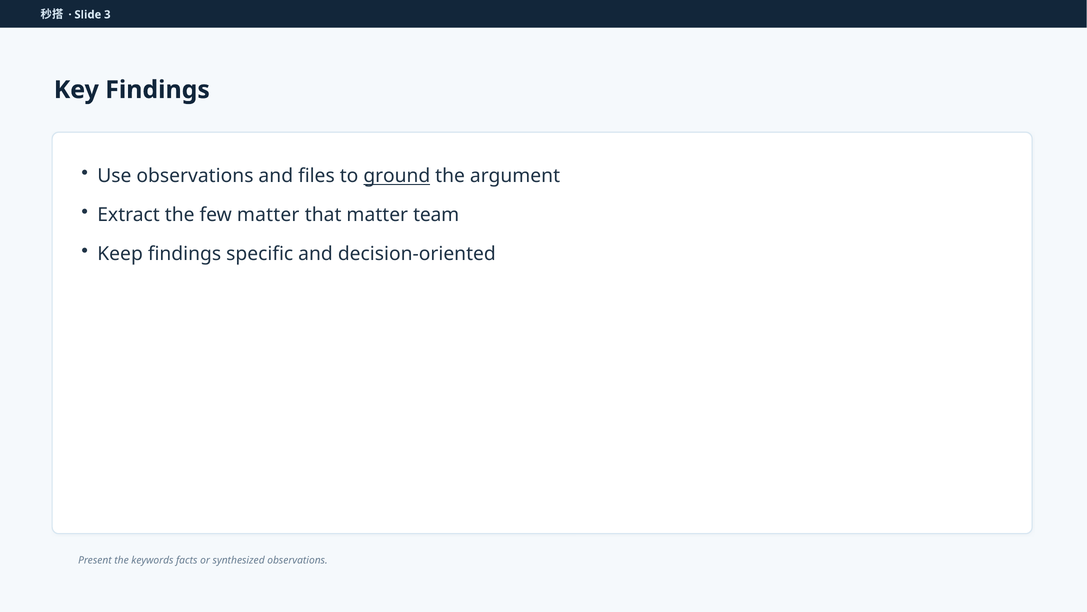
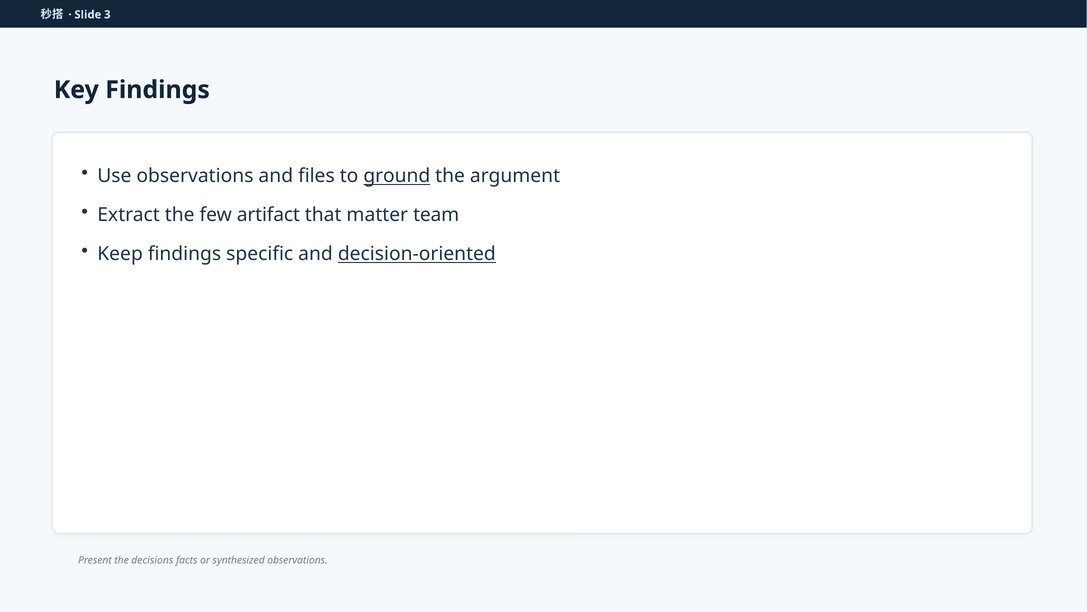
few matter: matter -> artifact (268, 215)
decision-oriented underline: none -> present (417, 254)
keywords: keywords -> decisions (152, 560)
